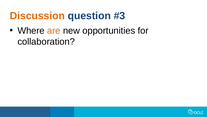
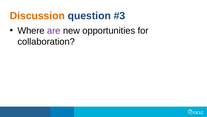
are colour: orange -> purple (54, 30)
